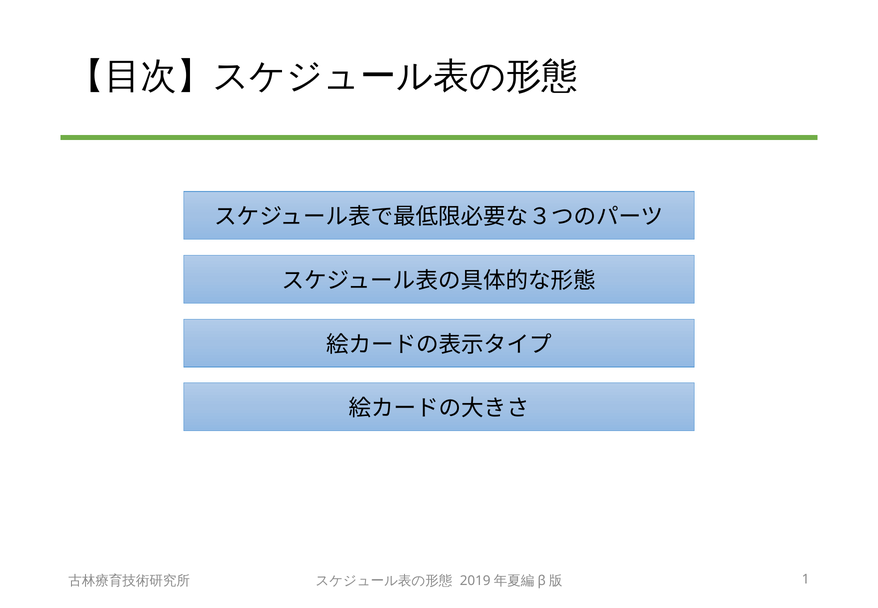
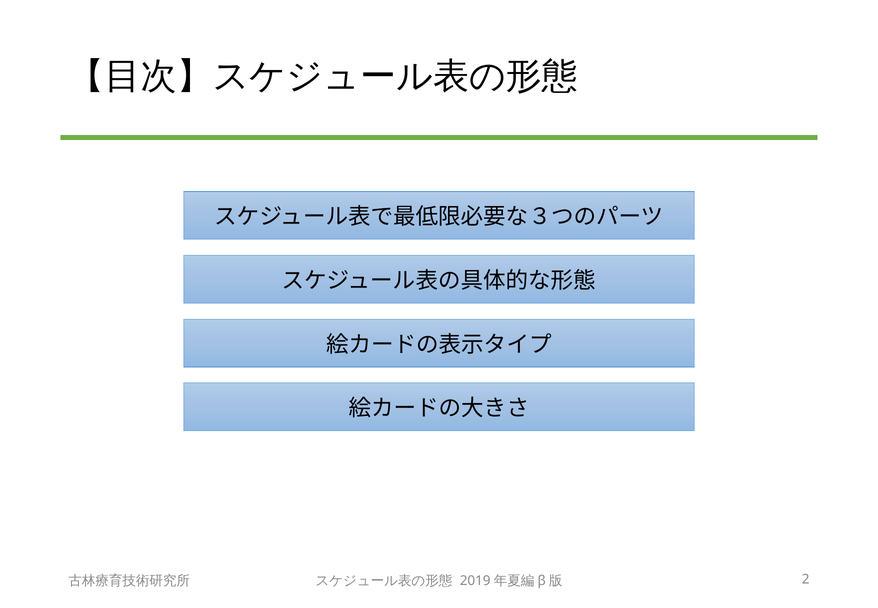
1: 1 -> 2 (806, 579)
